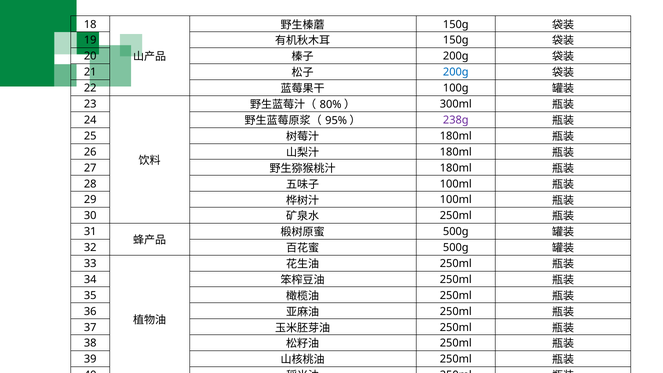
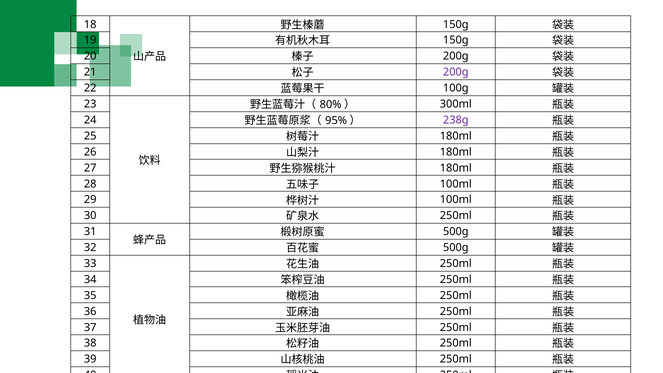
200g colour: blue -> purple (456, 72)
